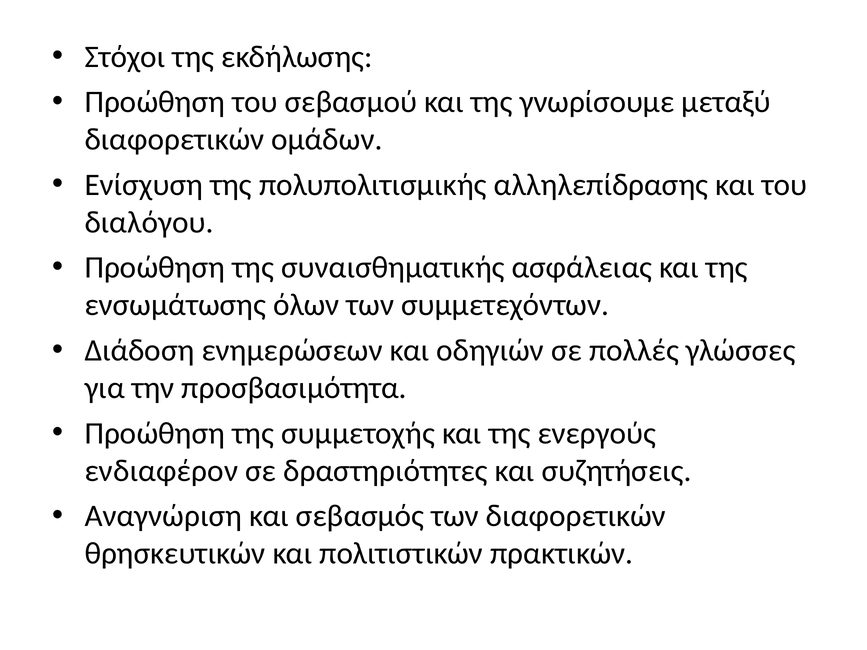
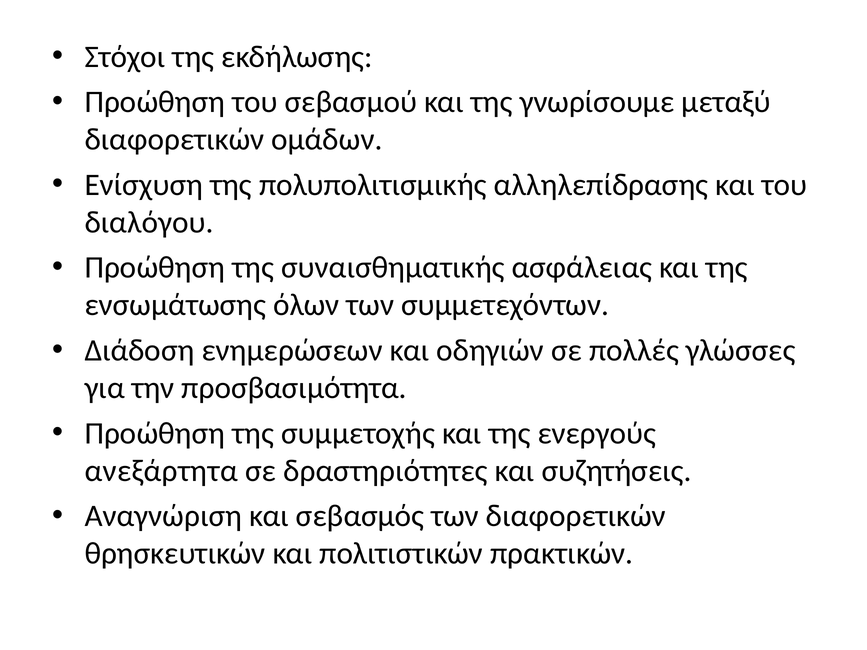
ενδιαφέρον: ενδιαφέρον -> ανεξάρτητα (161, 471)
